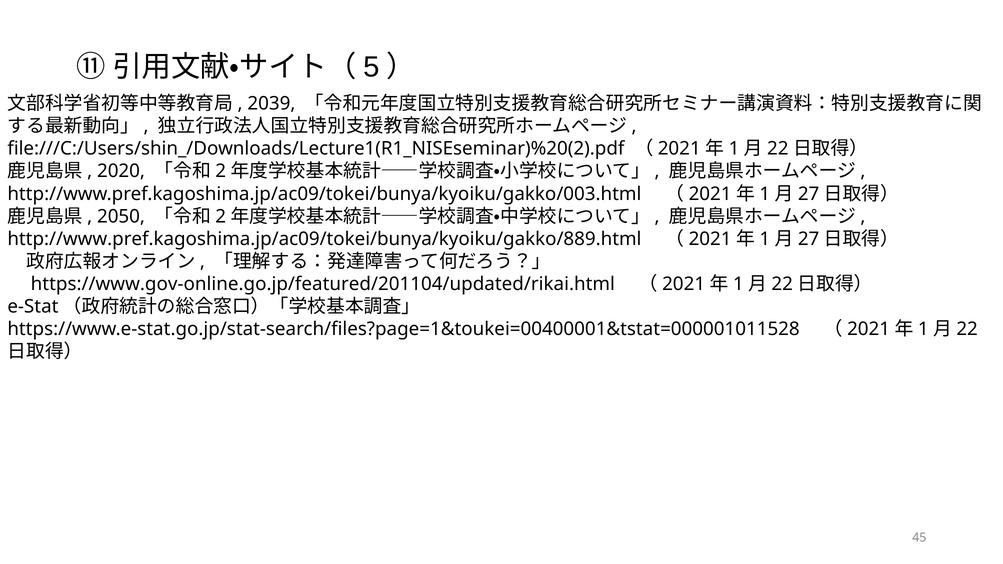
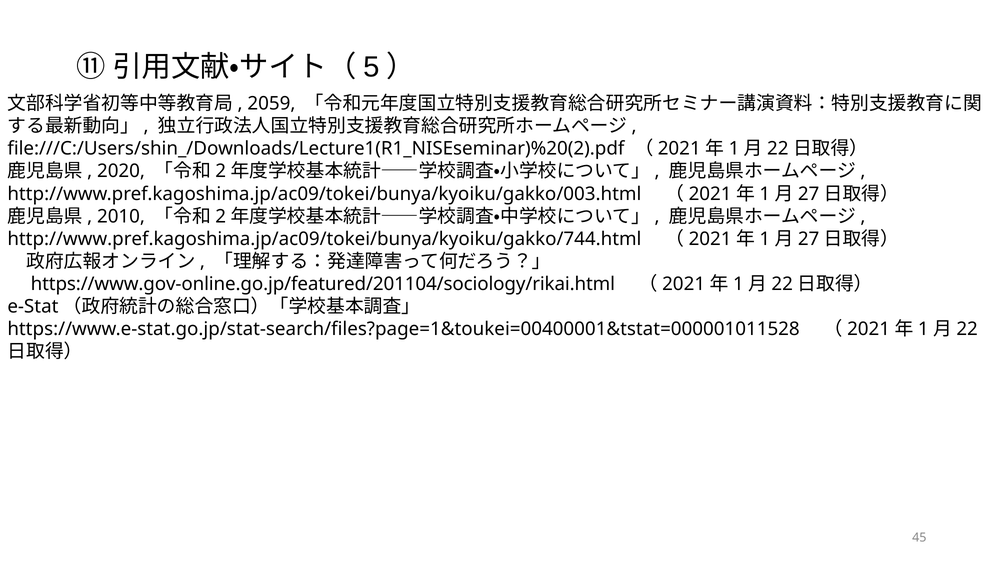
2039: 2039 -> 2059 (271, 104)
2050: 2050 -> 2010 (121, 216)
http://www.pref.kagoshima.jp/ac09/tokei/bunya/kyoiku/gakko/889.html: http://www.pref.kagoshima.jp/ac09/tokei/bunya/kyoiku/gakko/889.html -> http://www.pref.kagoshima.jp/ac09/tokei/bunya/kyoiku/gakko/744.html (324, 239)
https://www.gov-online.go.jp/featured/201104/updated/rikai.html: https://www.gov-online.go.jp/featured/201104/updated/rikai.html -> https://www.gov-online.go.jp/featured/201104/sociology/rikai.html (323, 284)
